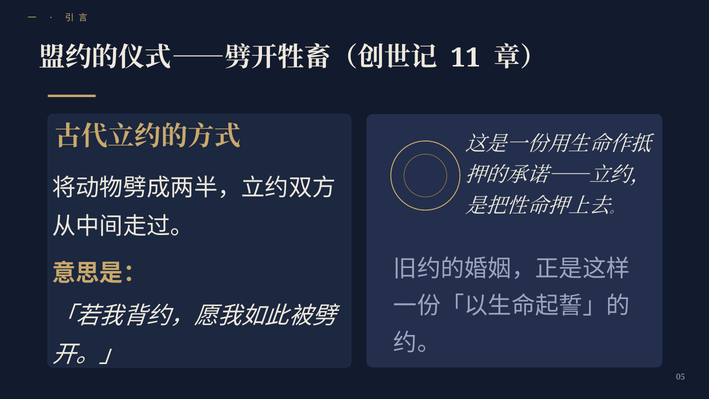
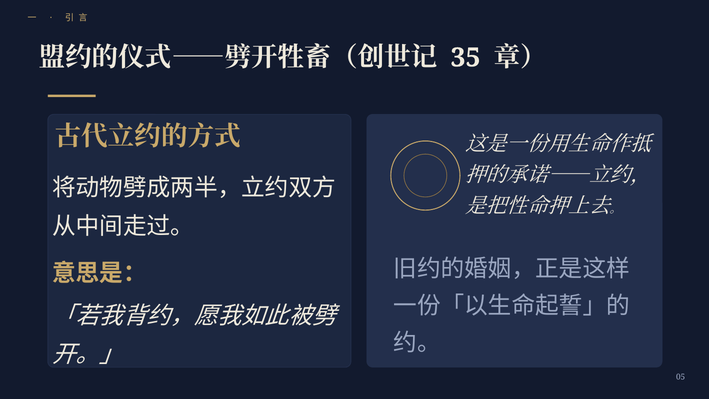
11: 11 -> 35 (465, 58)
